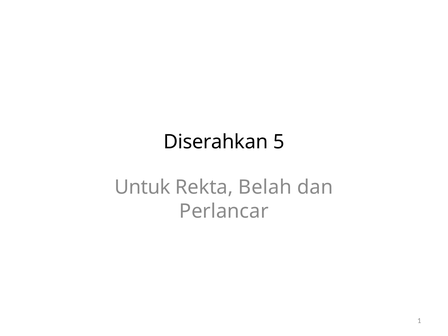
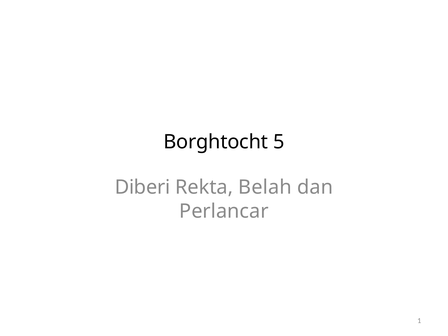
Diserahkan: Diserahkan -> Borghtocht (216, 142)
Untuk: Untuk -> Diberi (142, 187)
